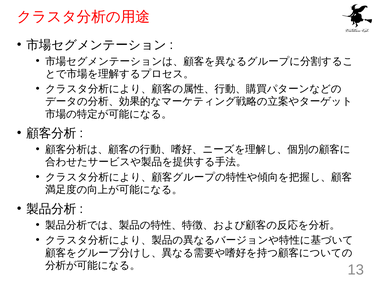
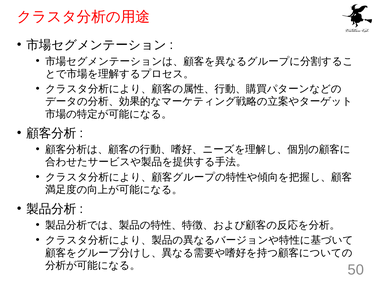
13: 13 -> 50 (356, 270)
